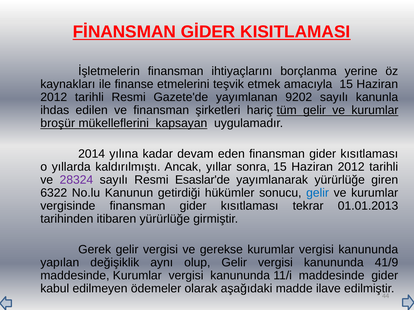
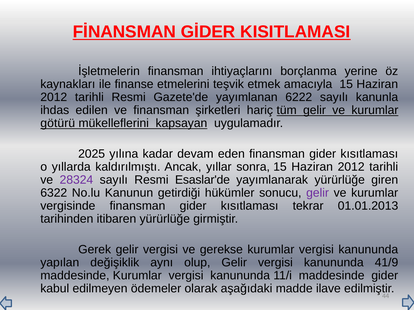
9202: 9202 -> 6222 (299, 97)
broşür: broşür -> götürü (58, 123)
2014: 2014 -> 2025 (92, 154)
gelir colour: blue -> purple (318, 193)
